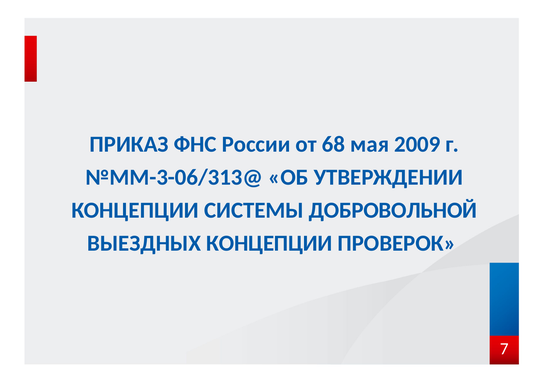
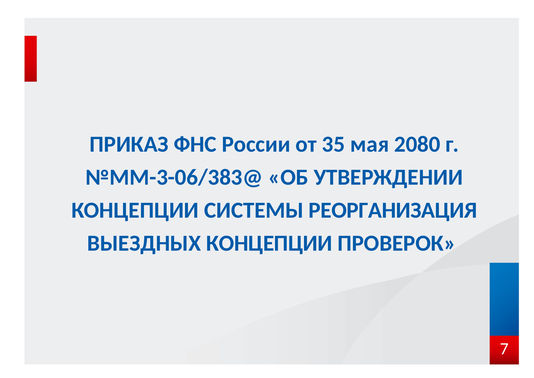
68: 68 -> 35 (333, 144)
2009: 2009 -> 2080 (417, 144)
№ММ-3-06/313@: №ММ-3-06/313@ -> №ММ-3-06/383@ (174, 177)
ДОБРОВОЛЬНОЙ: ДОБРОВОЛЬНОЙ -> РЕОРГАНИЗАЦИЯ (393, 210)
